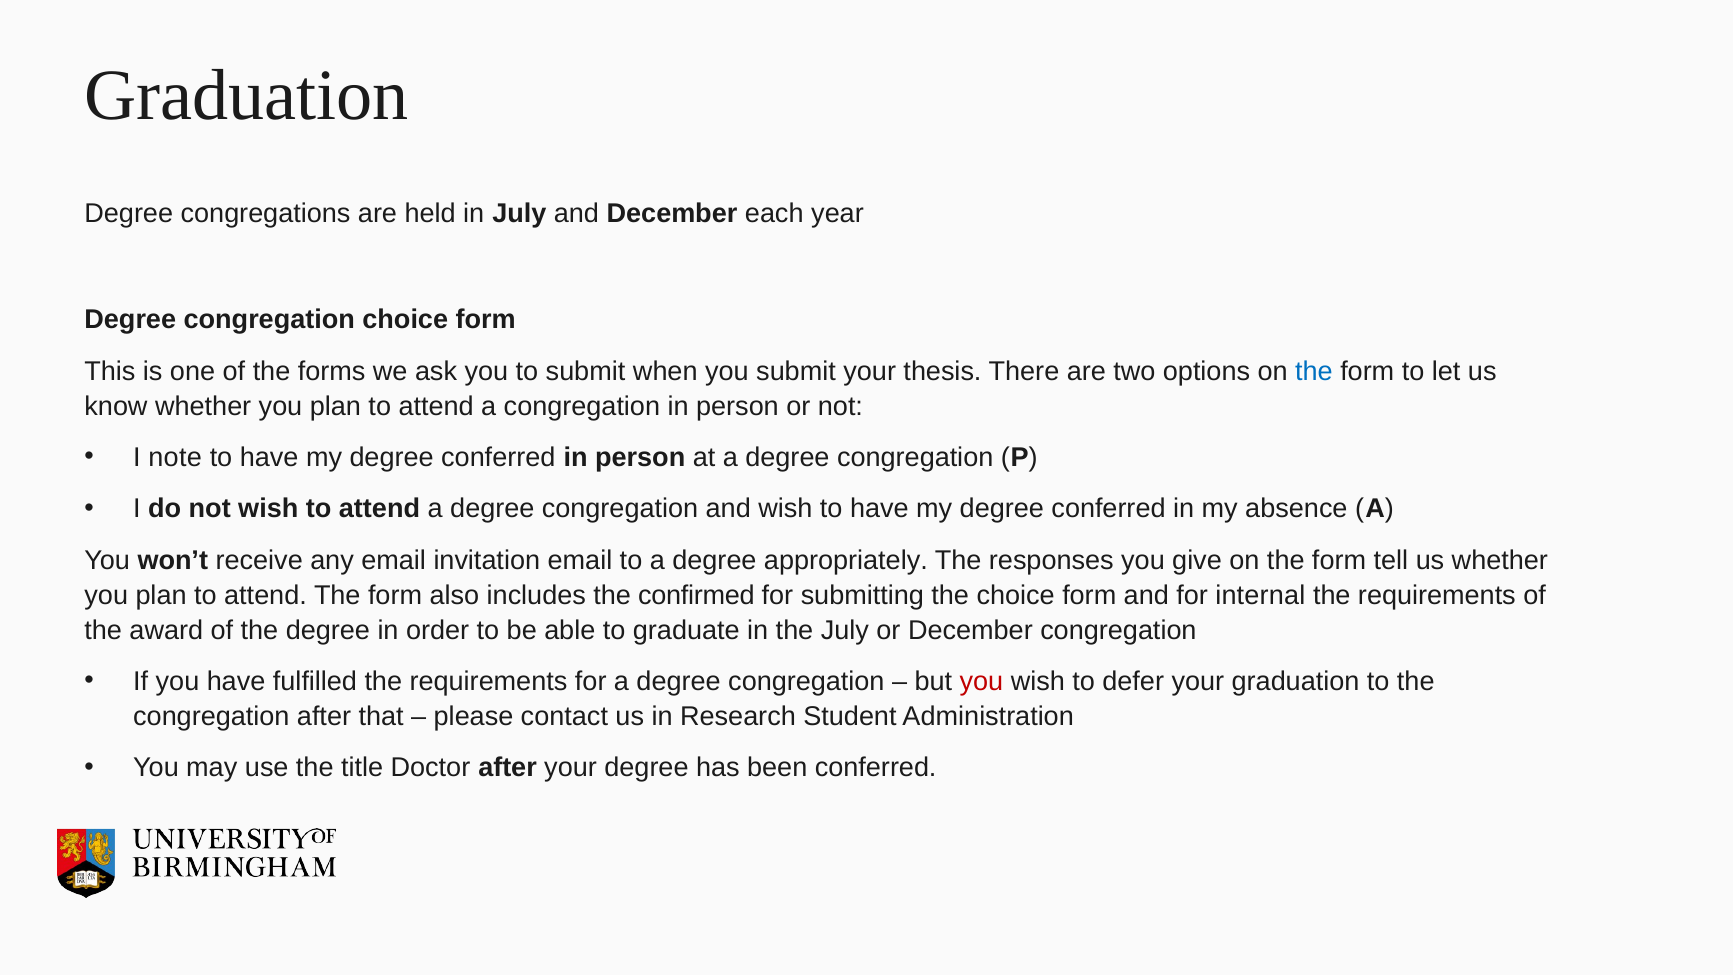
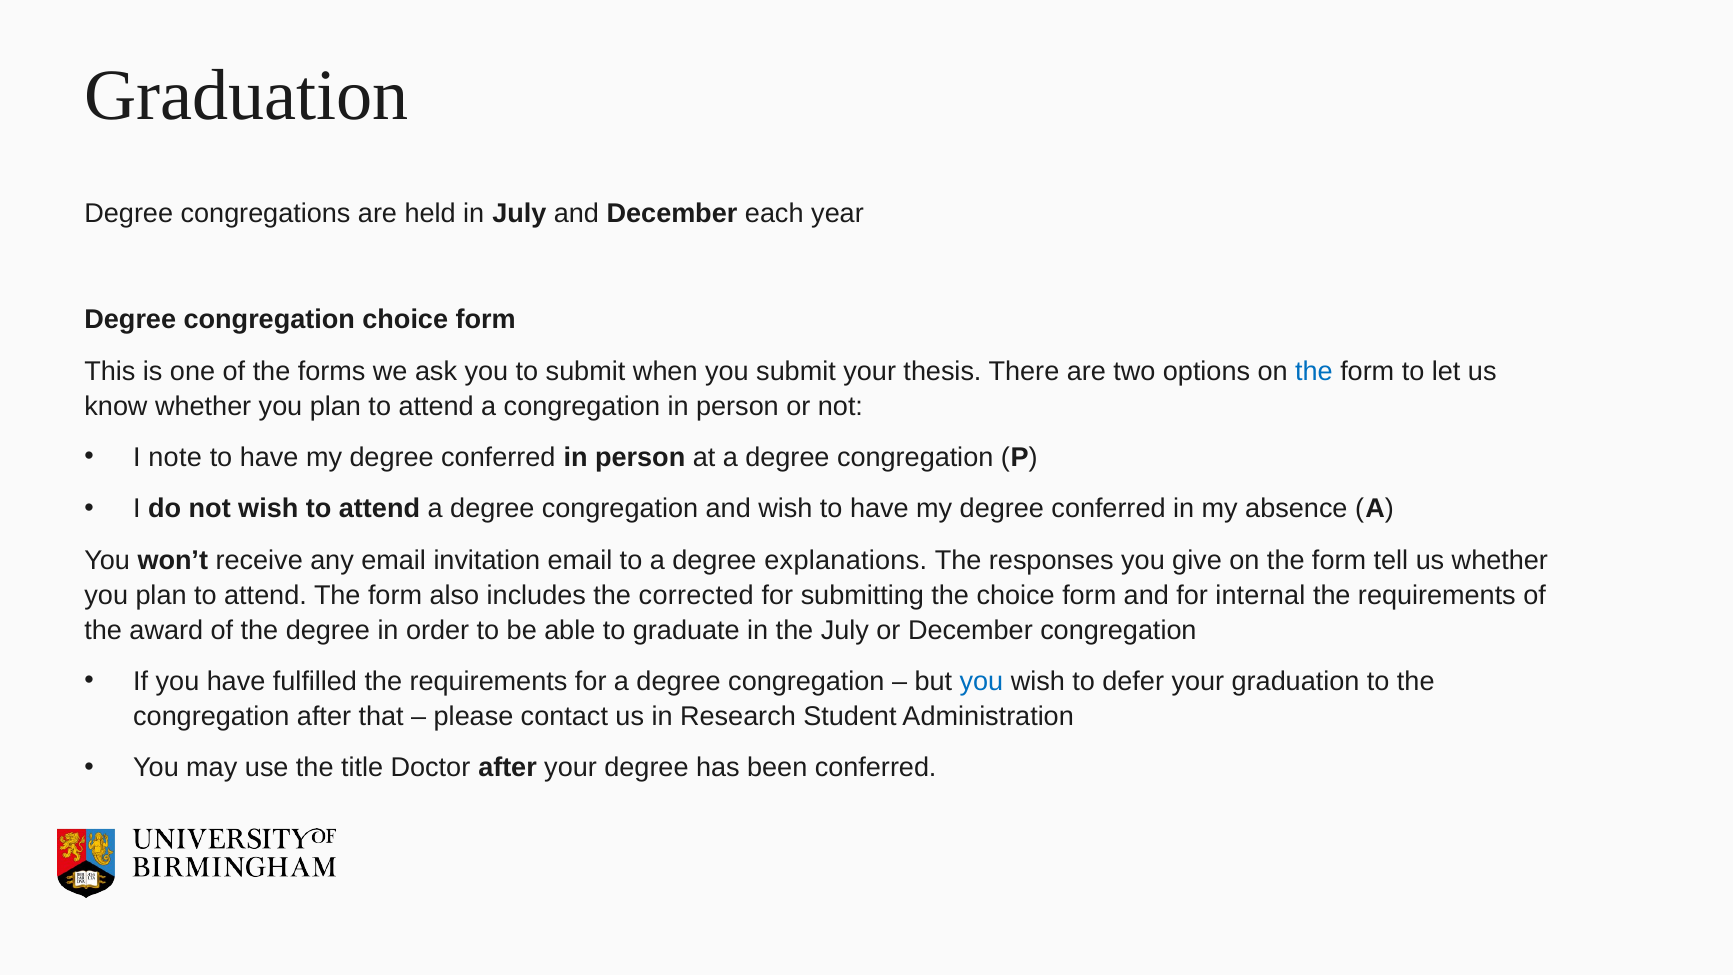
appropriately: appropriately -> explanations (846, 560)
confirmed: confirmed -> corrected (696, 595)
you colour: red -> blue (981, 682)
